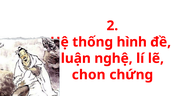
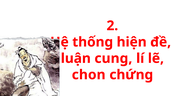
hình: hình -> hiện (132, 42)
nghệ: nghệ -> cung (113, 59)
